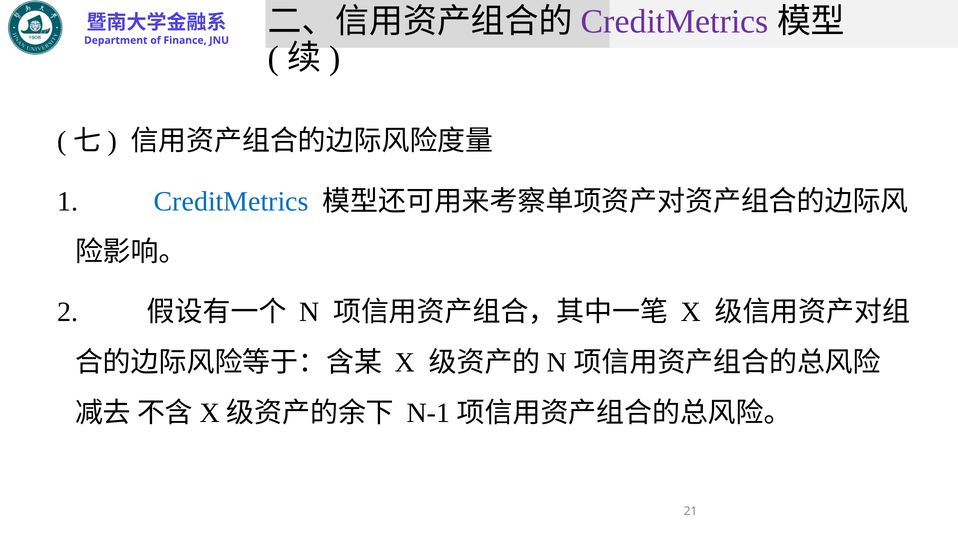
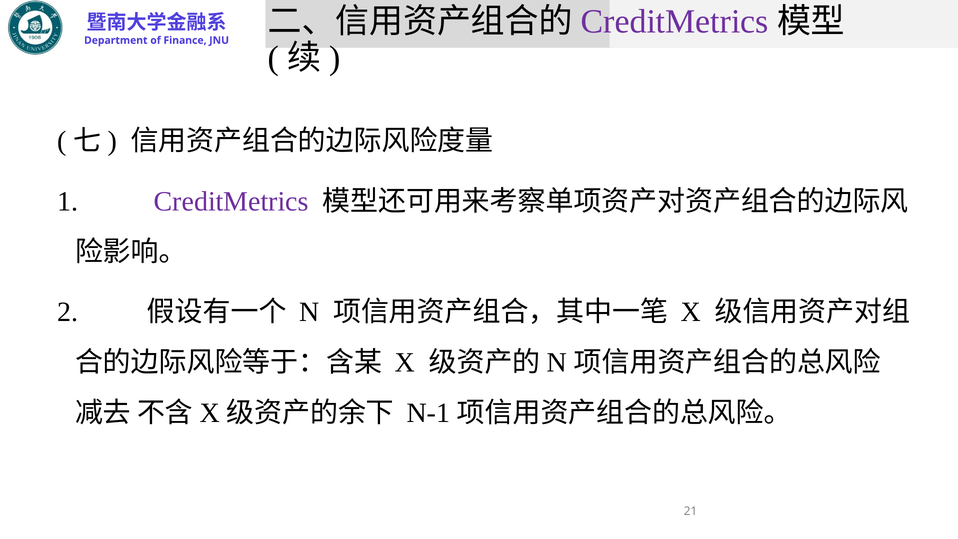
CreditMetrics colour: blue -> purple (231, 201)
